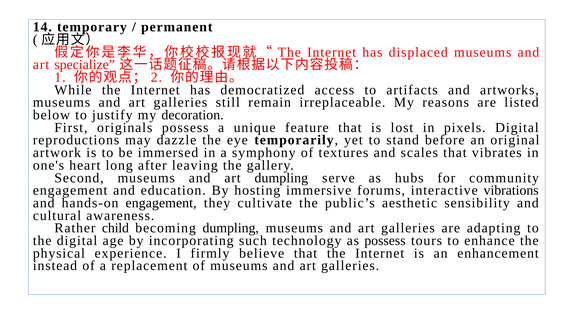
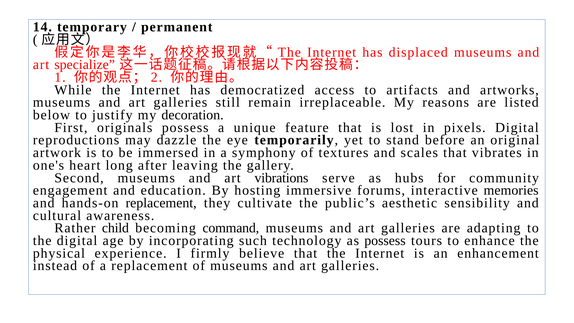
art dumpling: dumpling -> vibrations (281, 178)
vibrations: vibrations -> memories (511, 190)
hands-on engagement: engagement -> replacement (161, 203)
becoming dumpling: dumpling -> command (231, 228)
